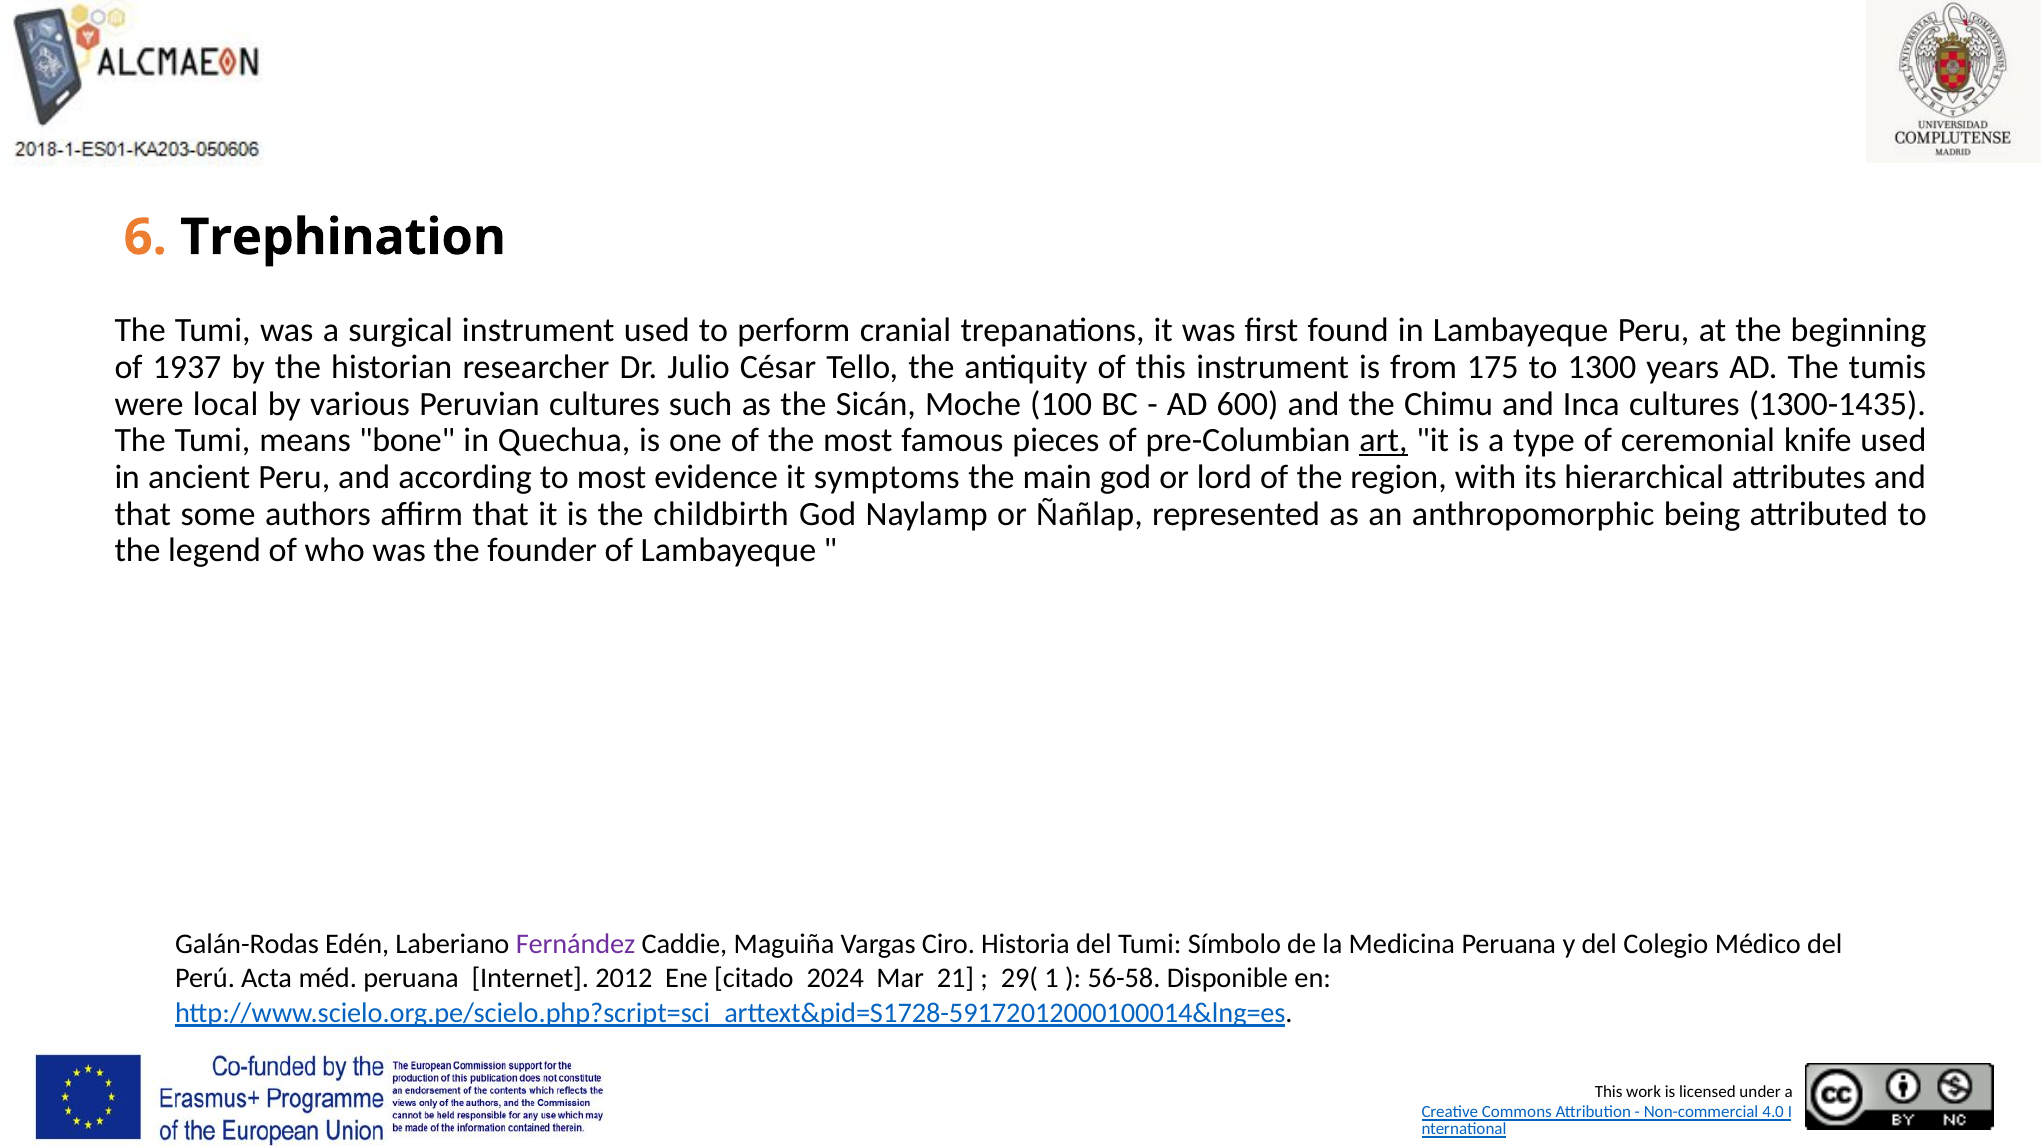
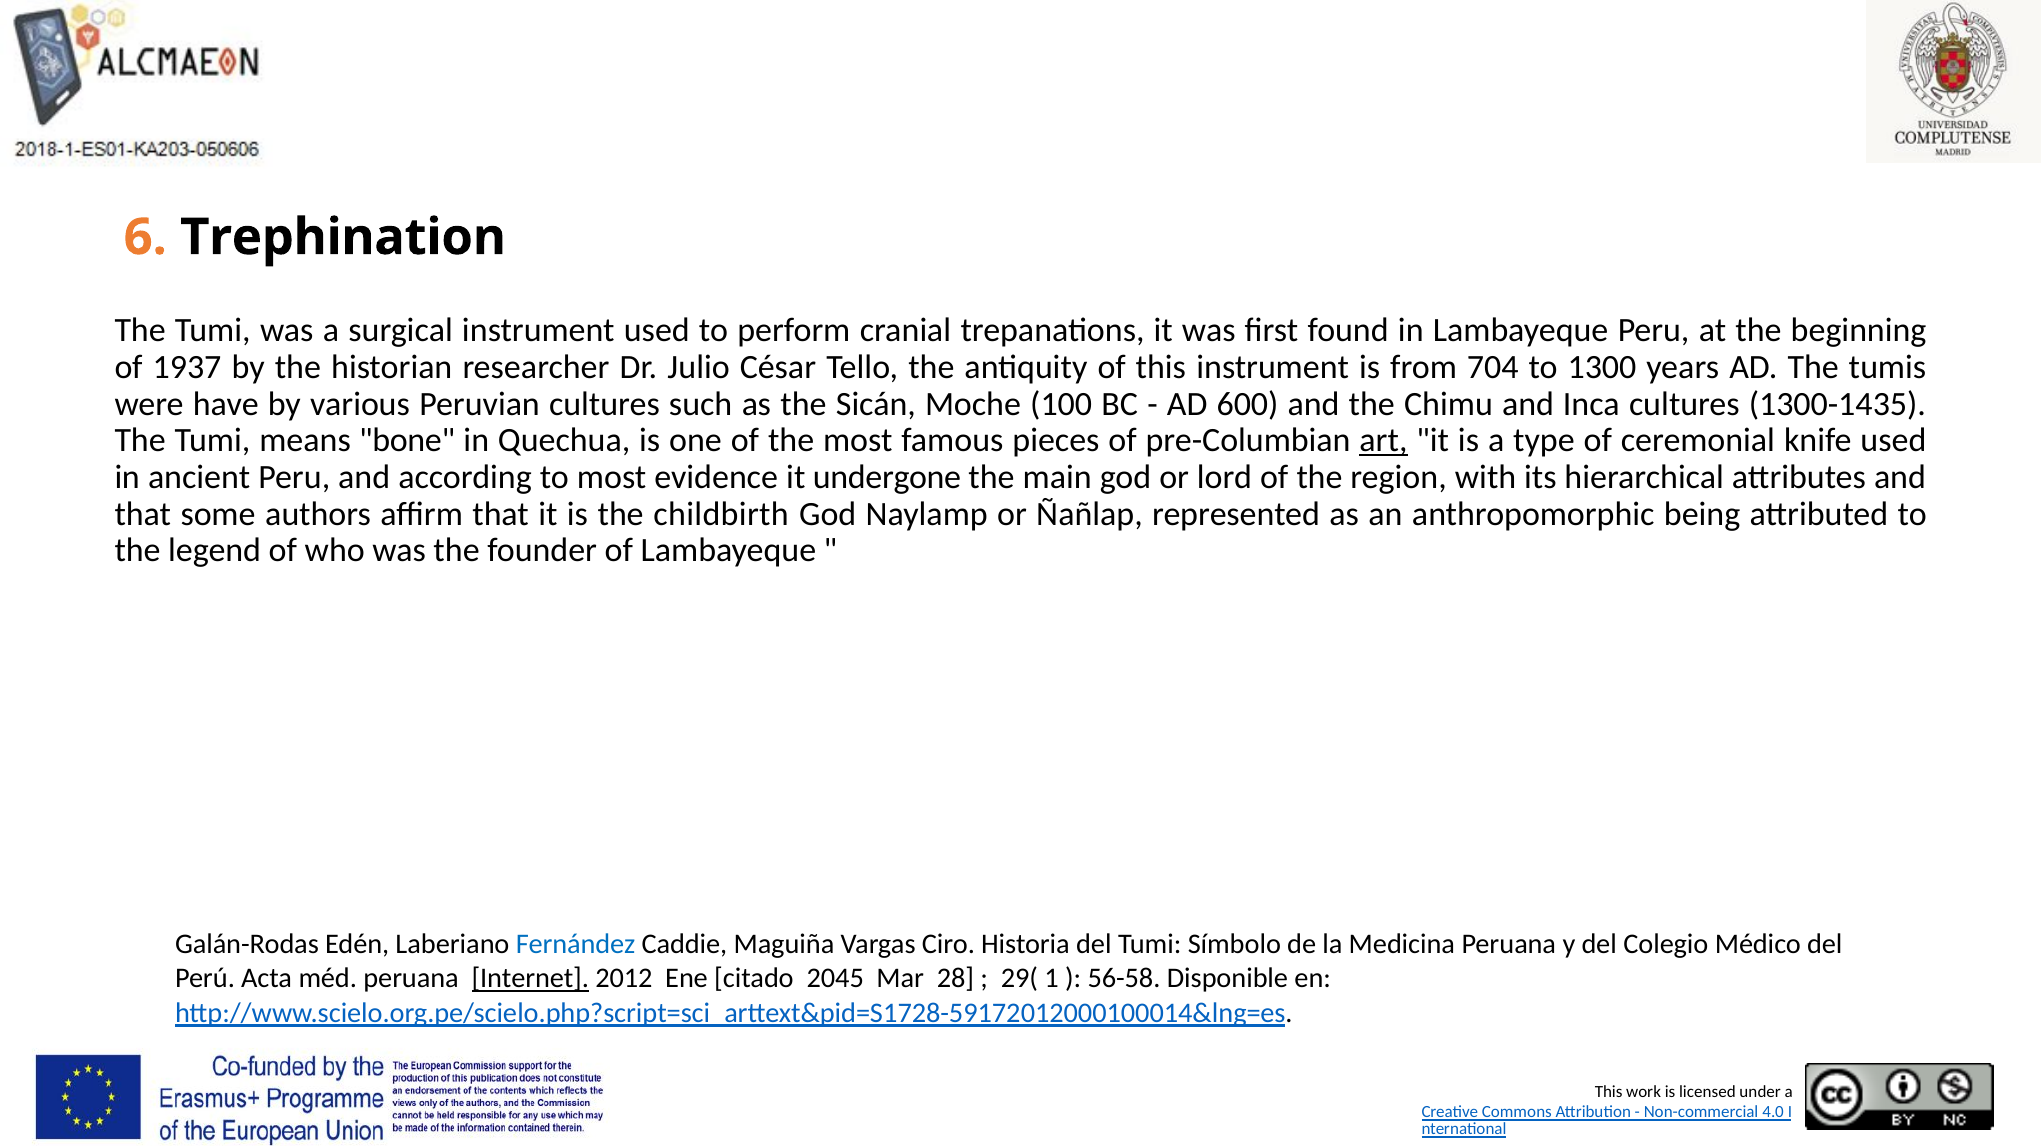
175: 175 -> 704 (1493, 367)
local: local -> have (226, 404)
symptoms: symptoms -> undergone (887, 477)
Fernández colour: purple -> blue (576, 945)
Internet underline: none -> present (530, 979)
2024: 2024 -> 2045 (835, 979)
21: 21 -> 28 (956, 979)
